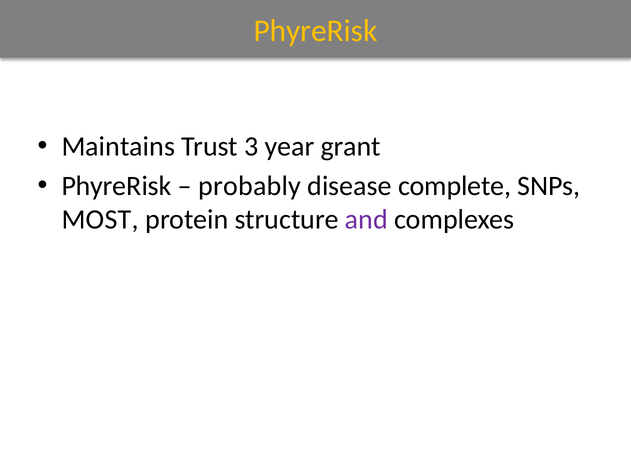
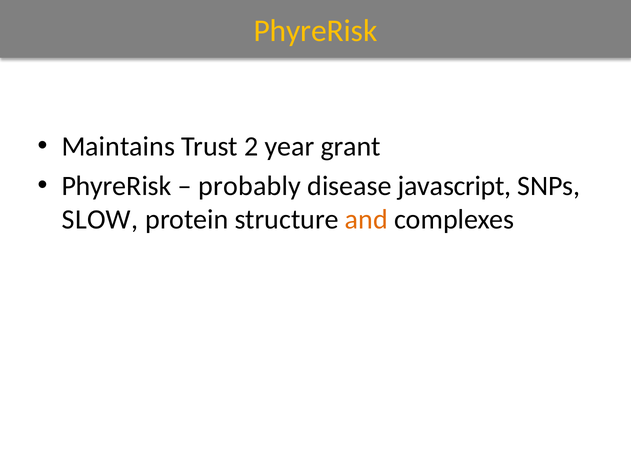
3: 3 -> 2 (251, 147)
complete: complete -> javascript (455, 186)
MOST: MOST -> SLOW (100, 220)
and colour: purple -> orange (366, 220)
